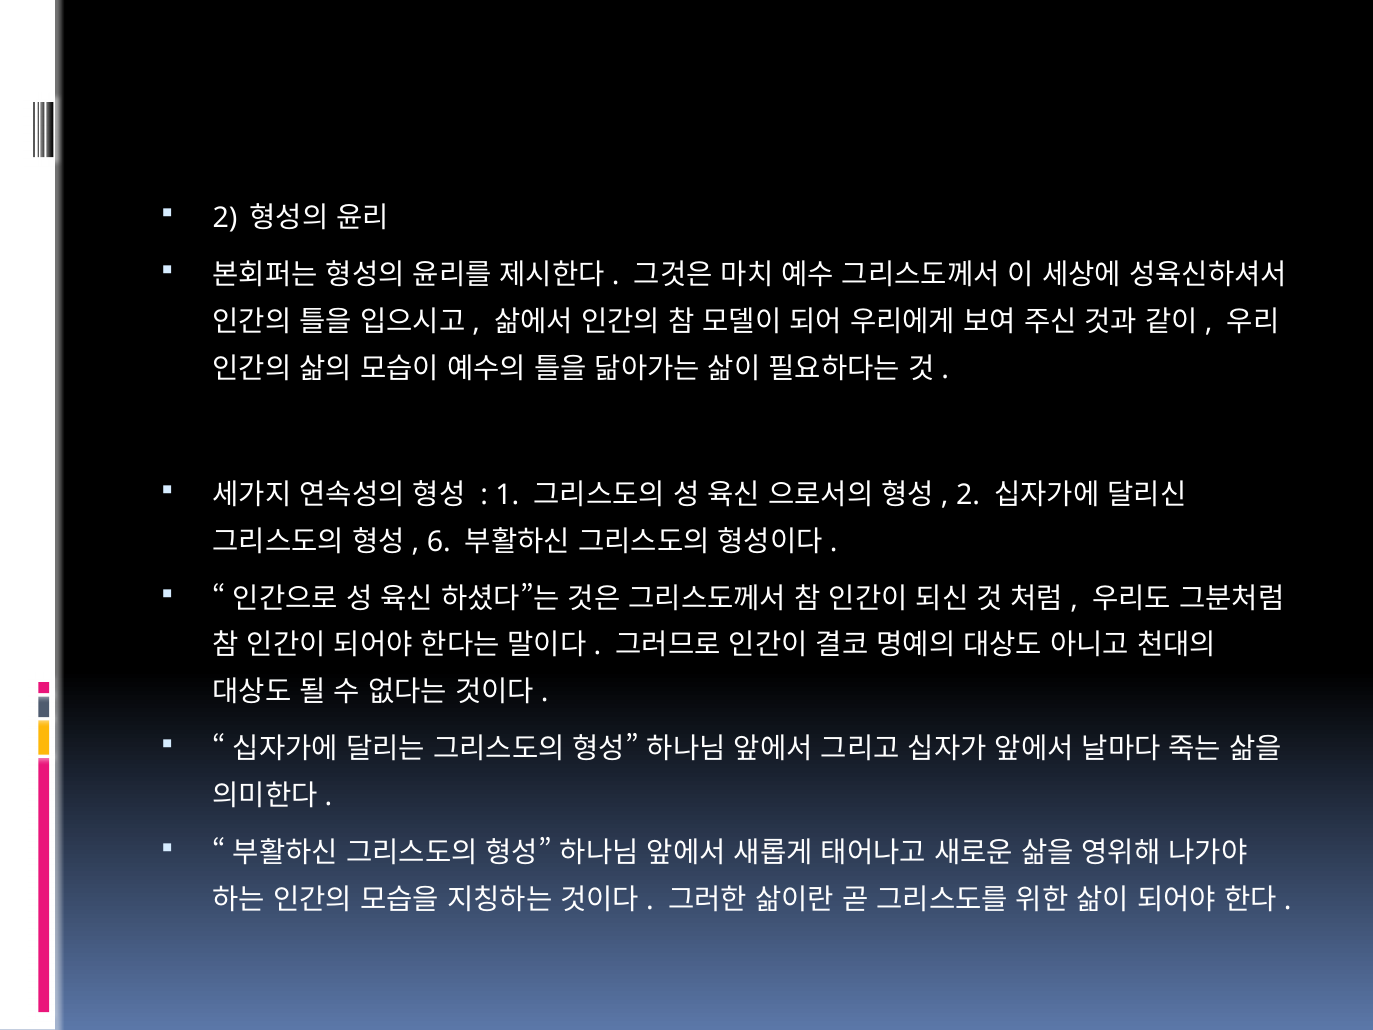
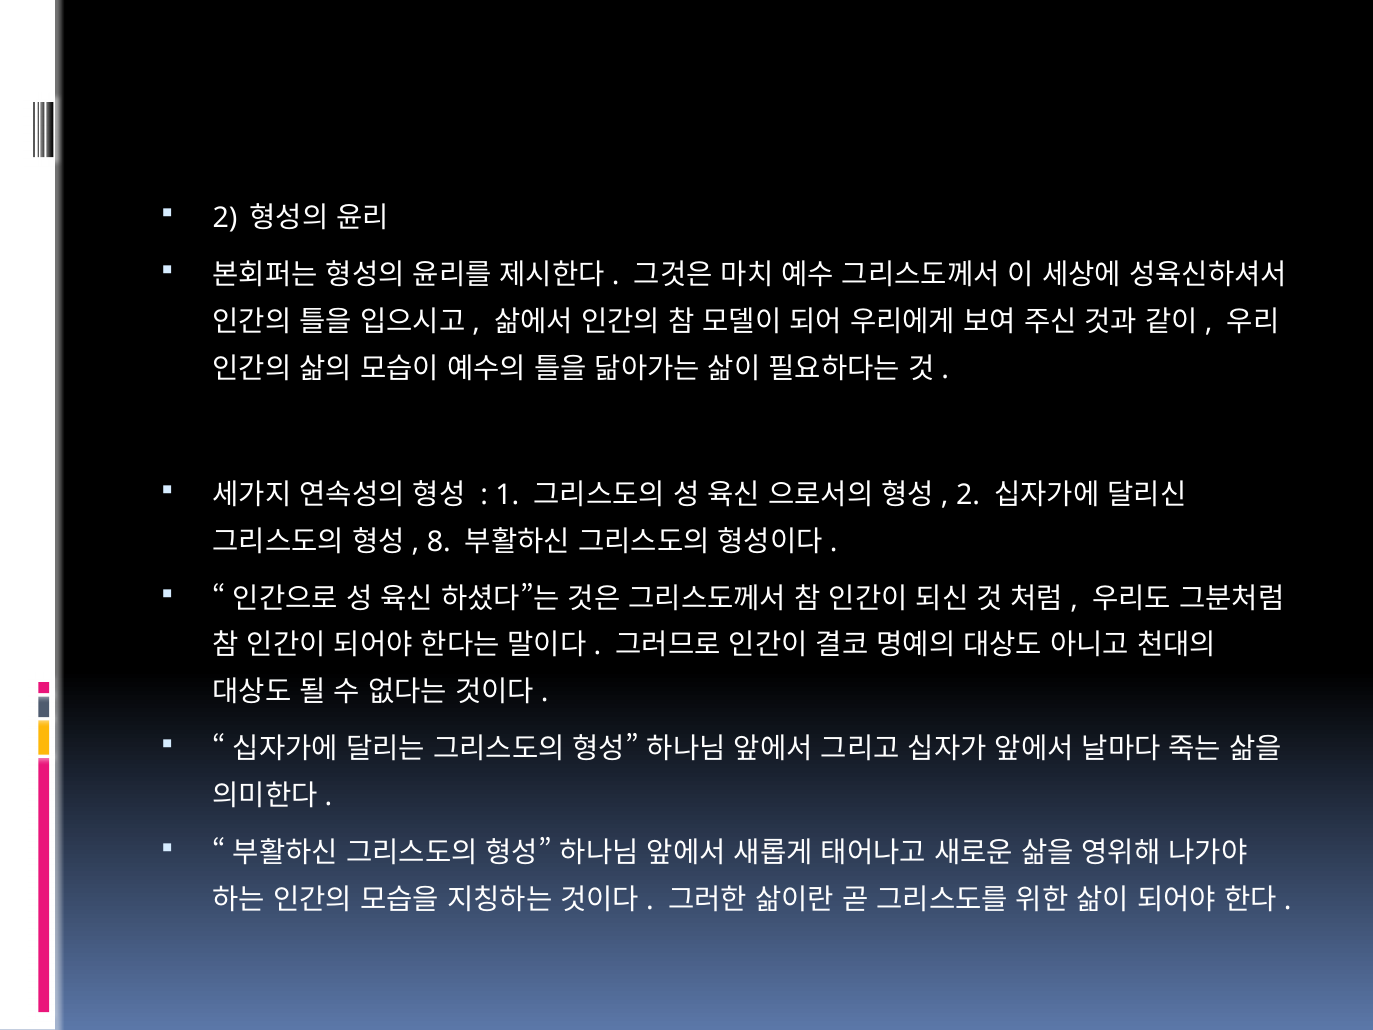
6: 6 -> 8 (439, 541)
